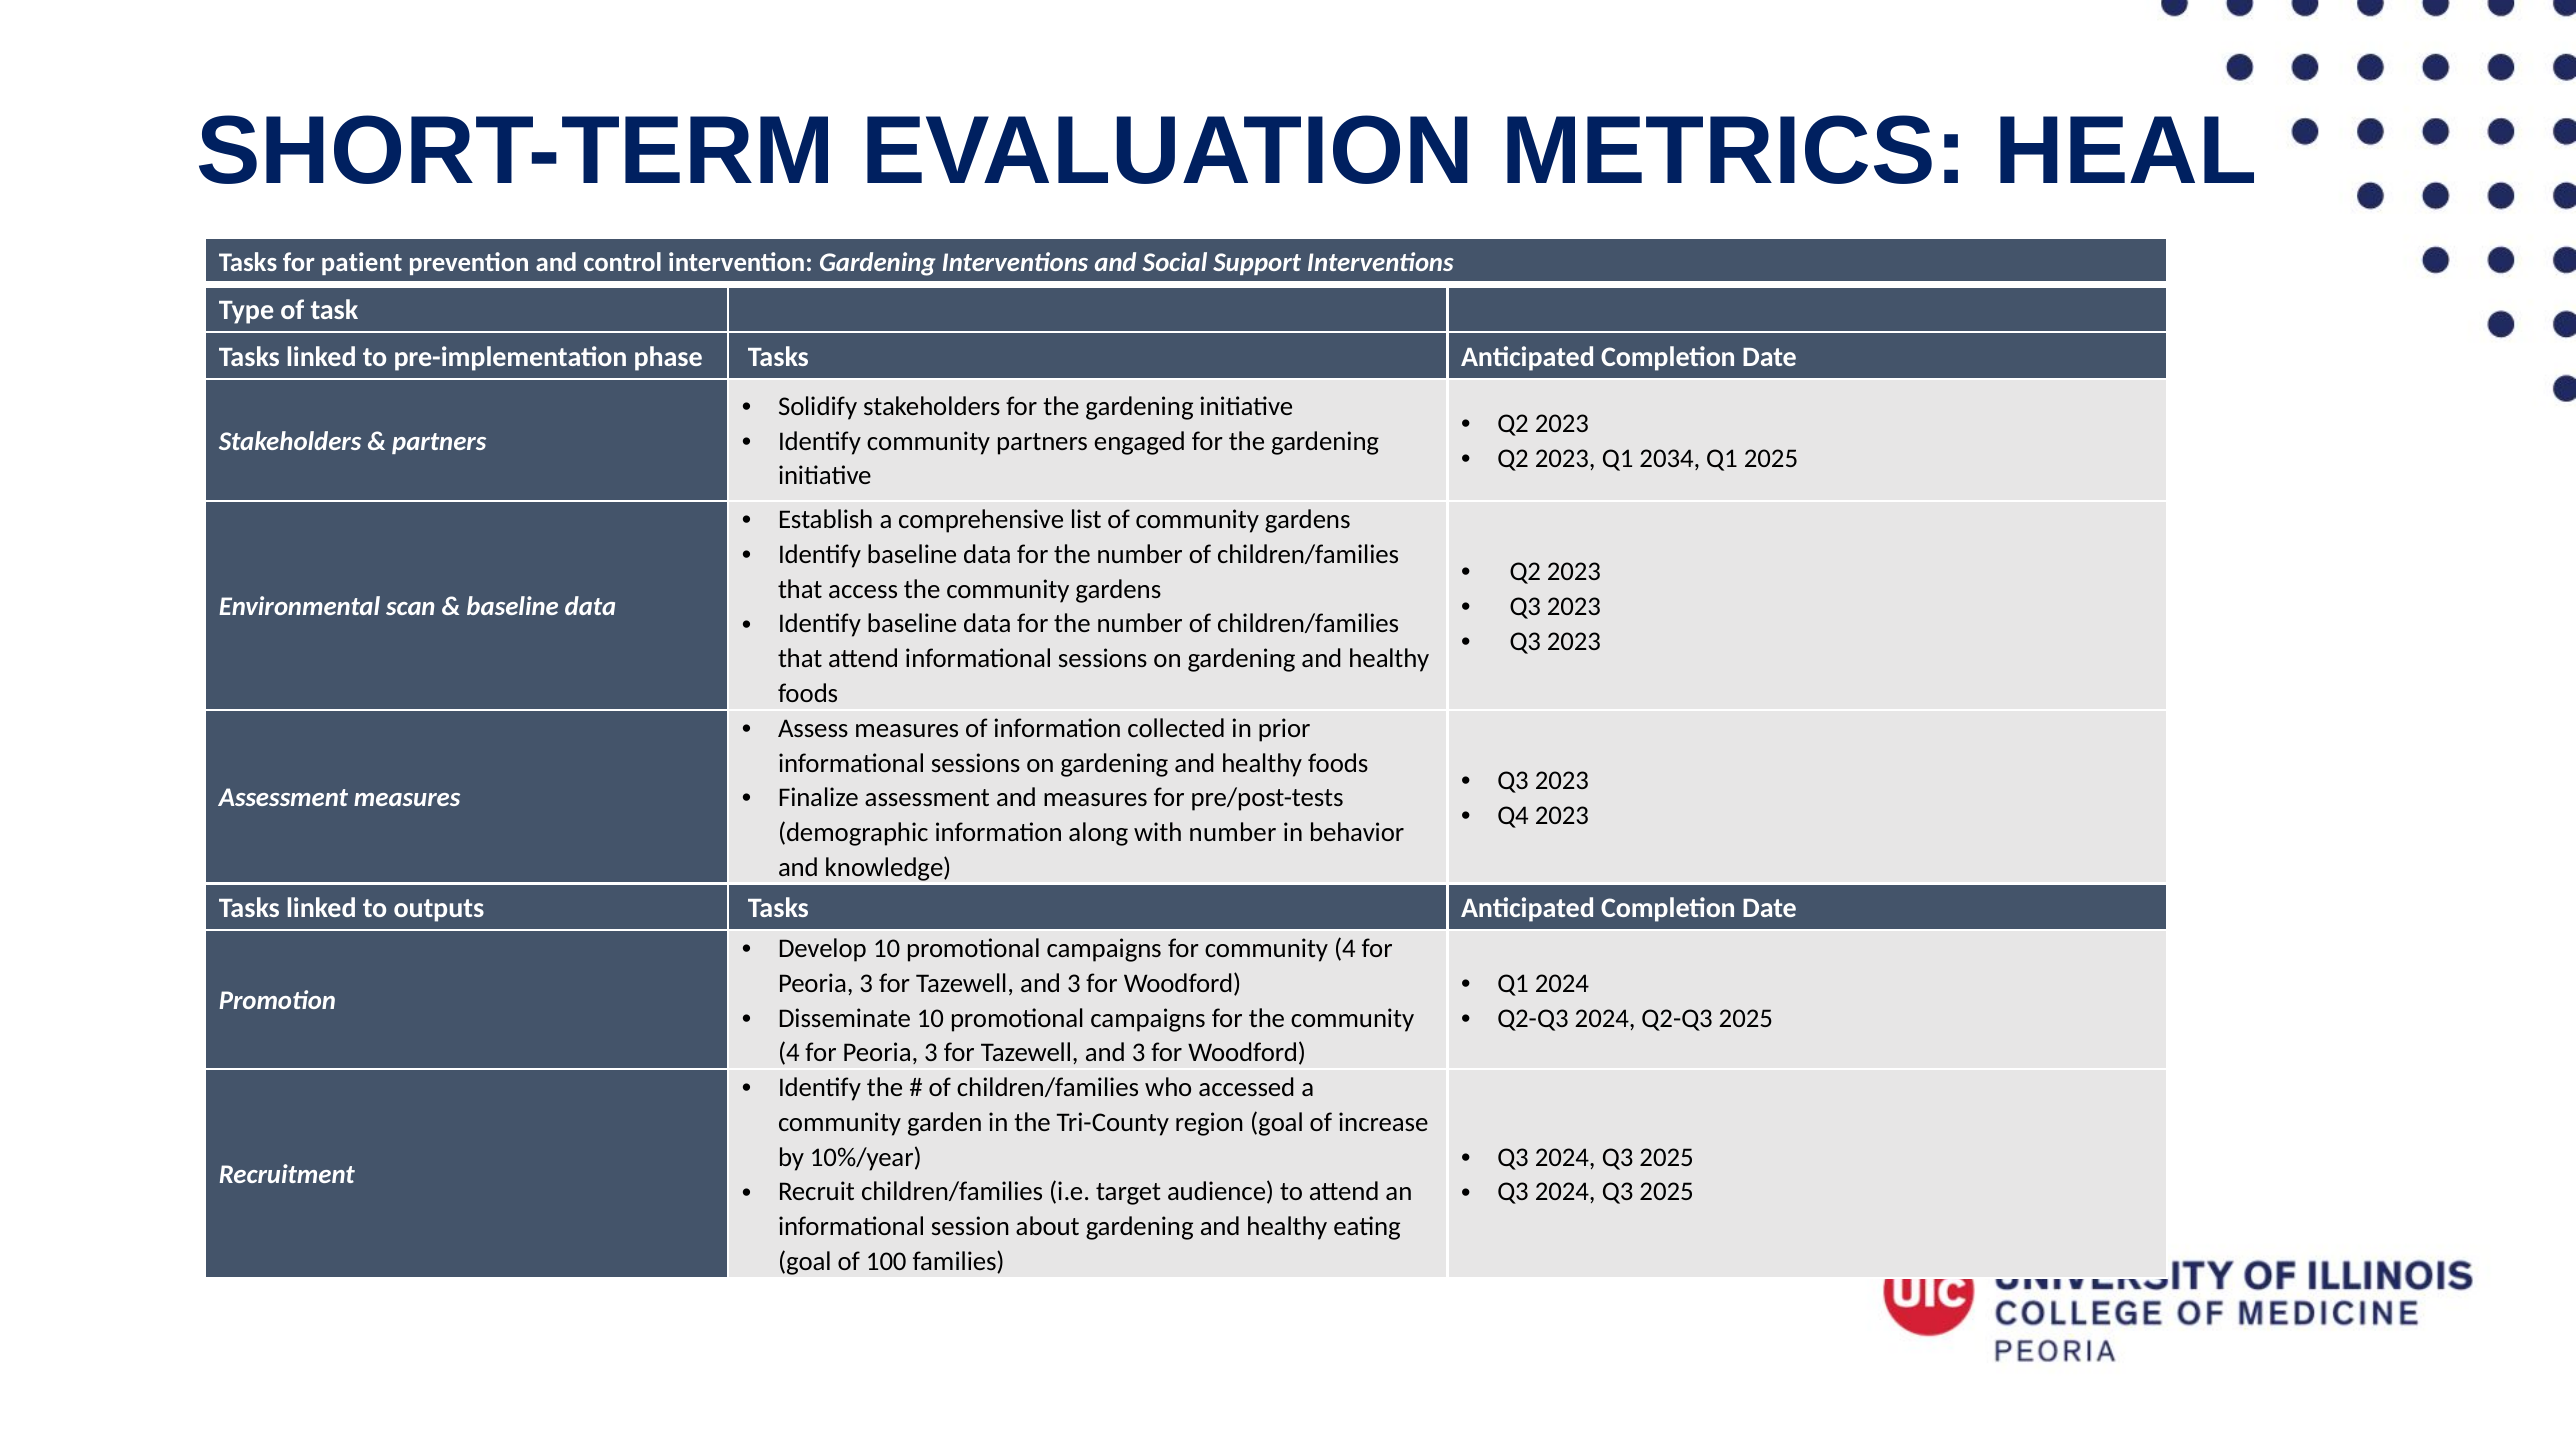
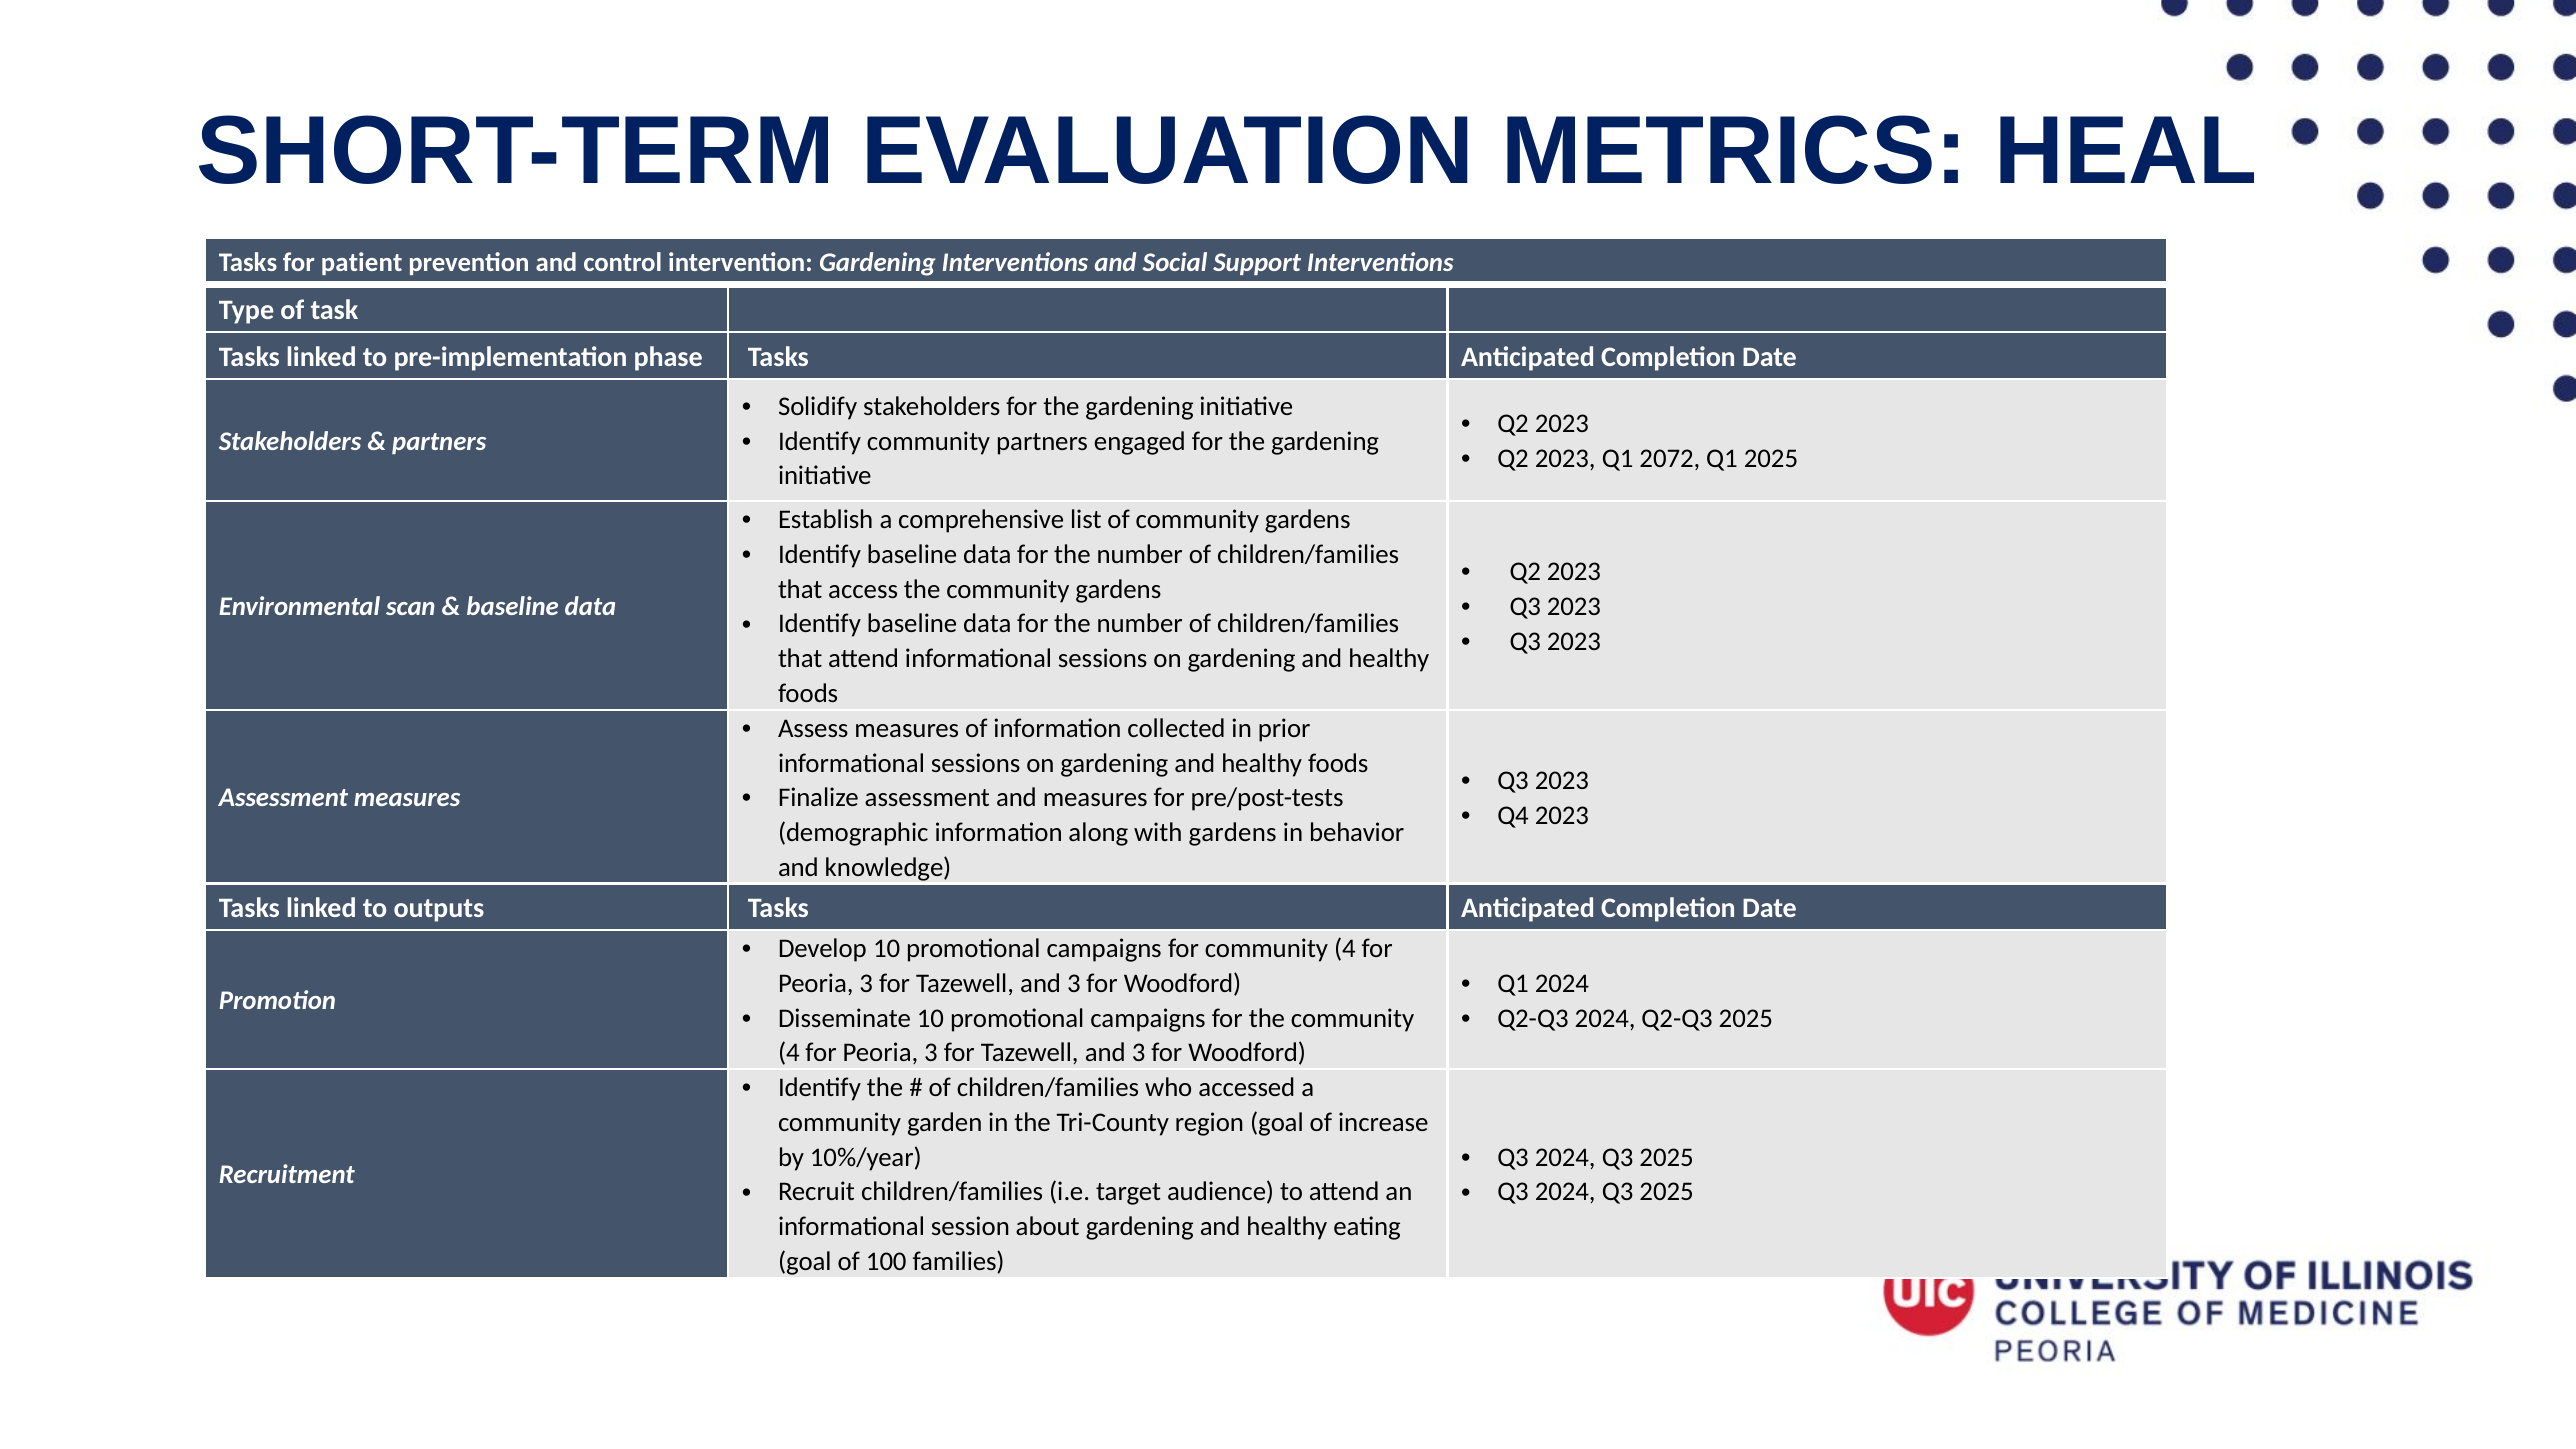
2034: 2034 -> 2072 (1670, 459)
with number: number -> gardens (1233, 833)
